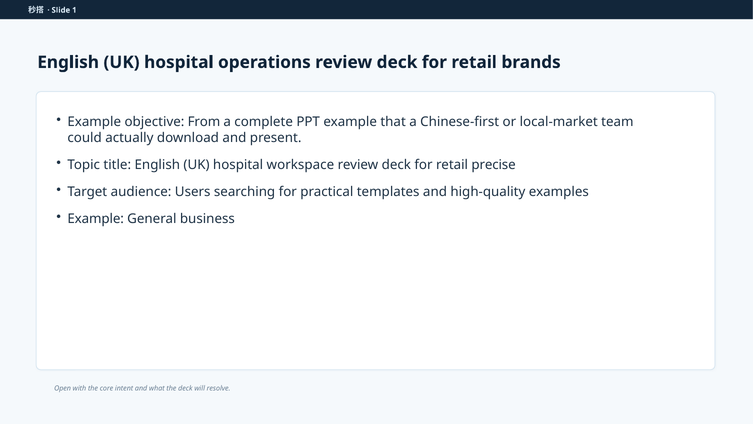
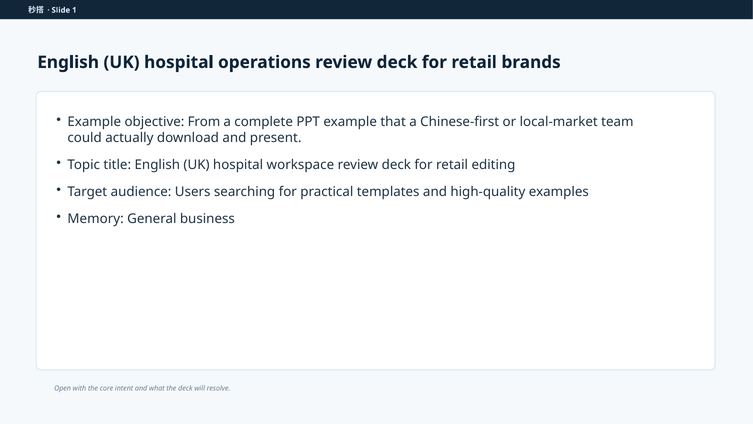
precise: precise -> editing (493, 165)
Example: Example -> Memory (96, 219)
